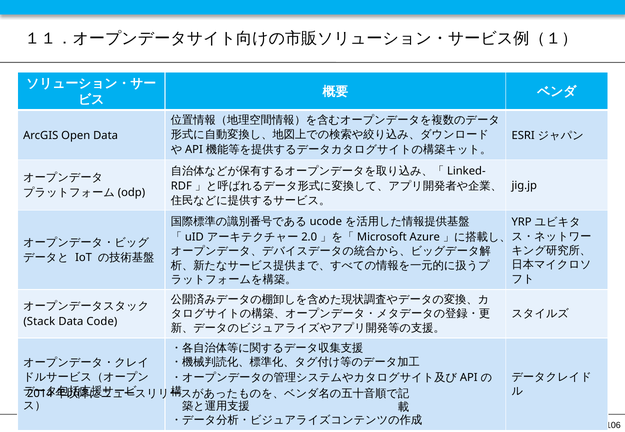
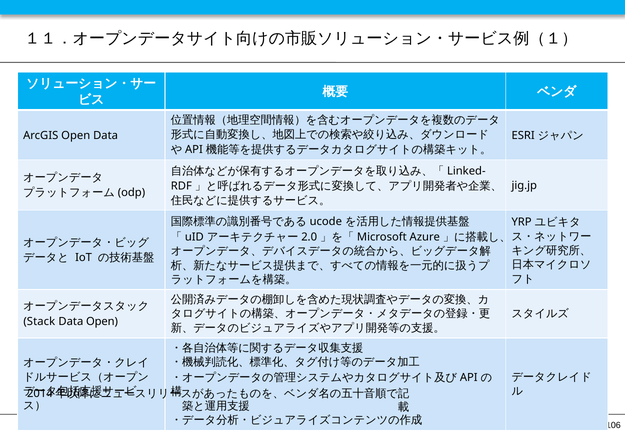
Data Code: Code -> Open (102, 322)
